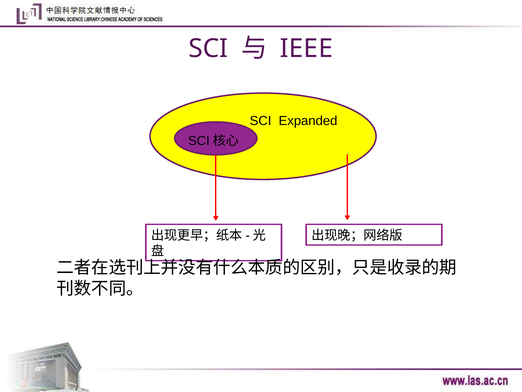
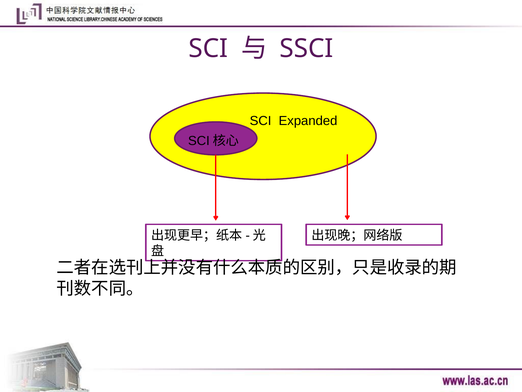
IEEE: IEEE -> SSCI (306, 48)
